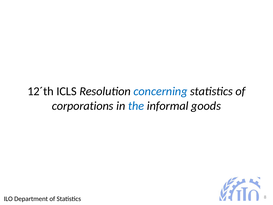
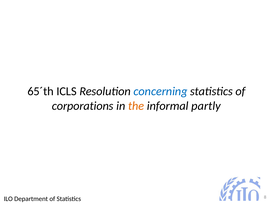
12´th: 12´th -> 65´th (41, 91)
the colour: blue -> orange (136, 106)
goods: goods -> partly (206, 106)
